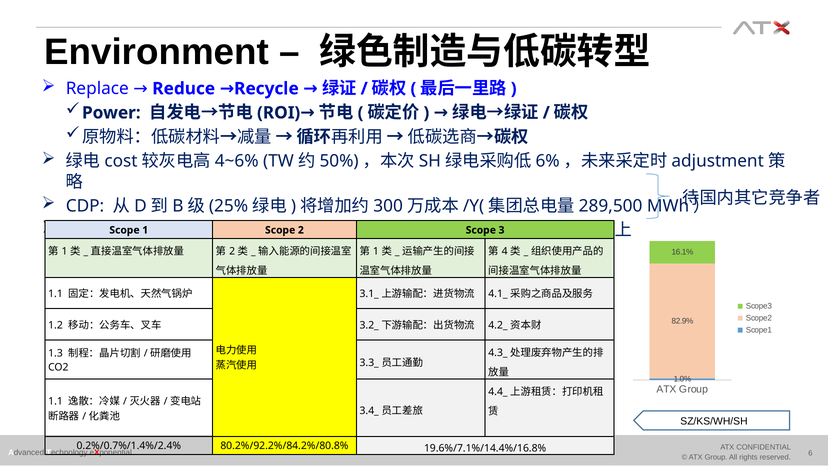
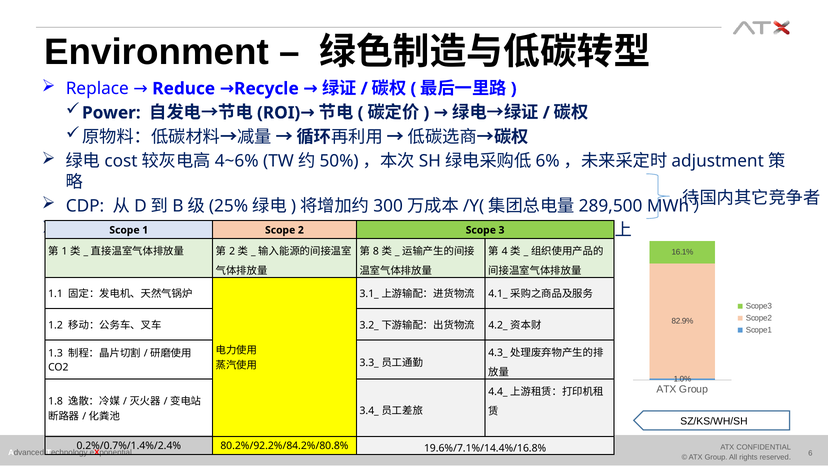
1: 1 -> 8 (376, 251)
1.1: 1.1 -> 1.8 (56, 401)
